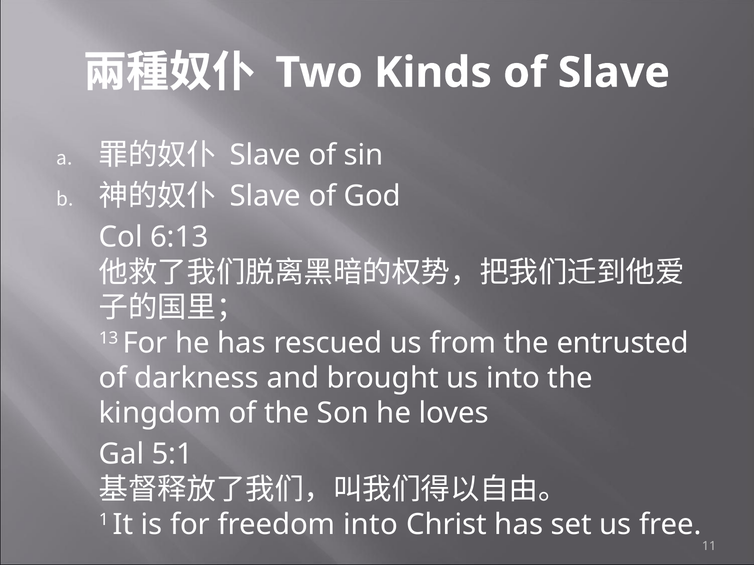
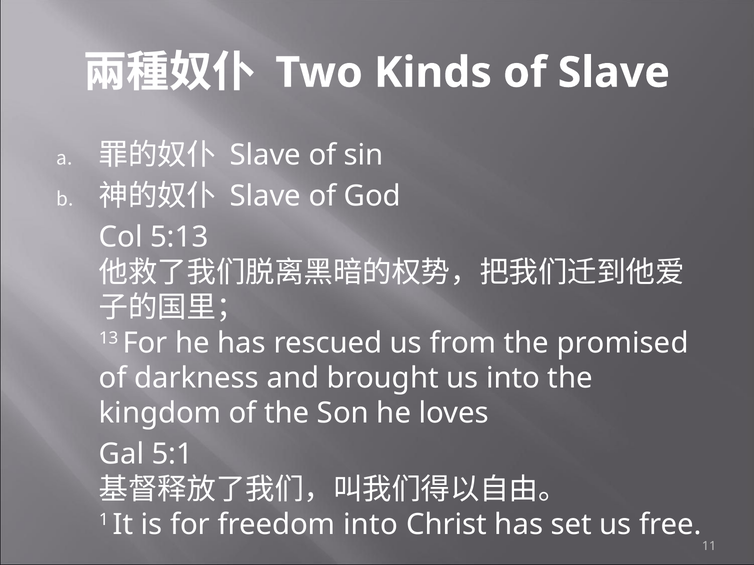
6:13: 6:13 -> 5:13 (179, 238)
entrusted: entrusted -> promised (623, 343)
